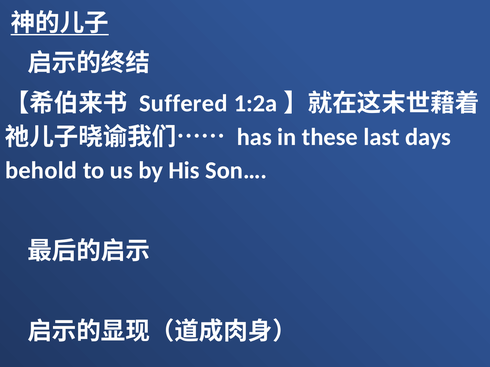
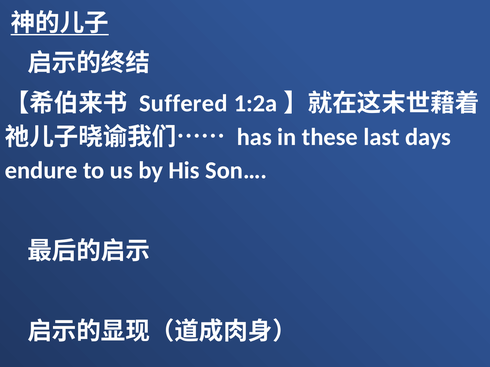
behold: behold -> endure (41, 171)
